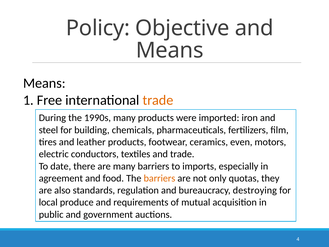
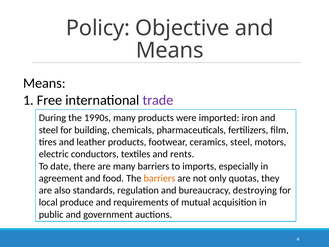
trade colour: orange -> purple (158, 100)
ceramics even: even -> steel (241, 142)
and trade: trade -> rents (182, 154)
